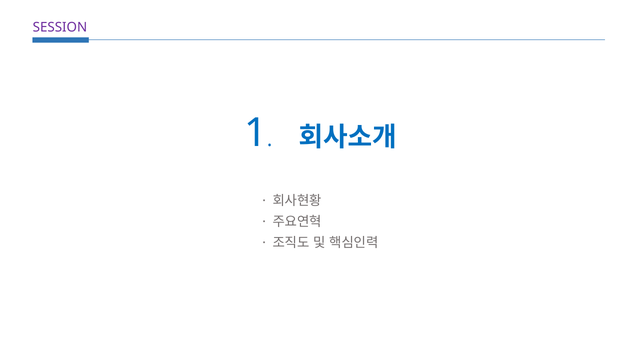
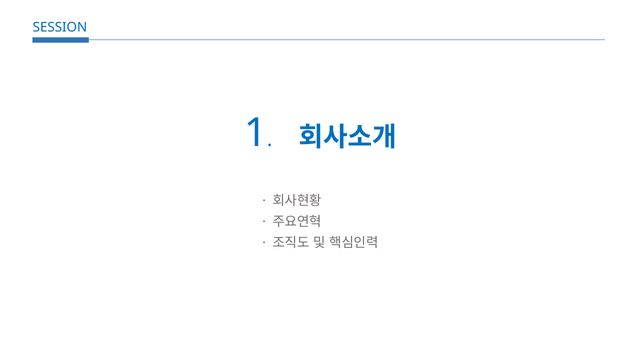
SESSION colour: purple -> blue (60, 28)
